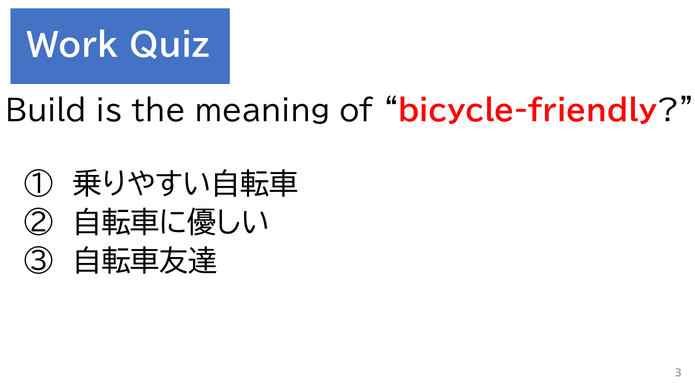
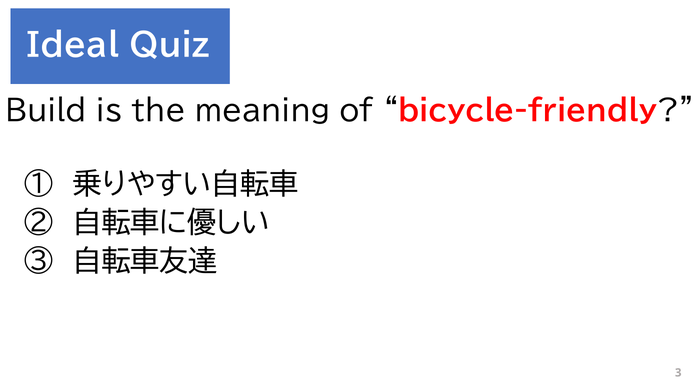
Work: Work -> Ideal (73, 46)
